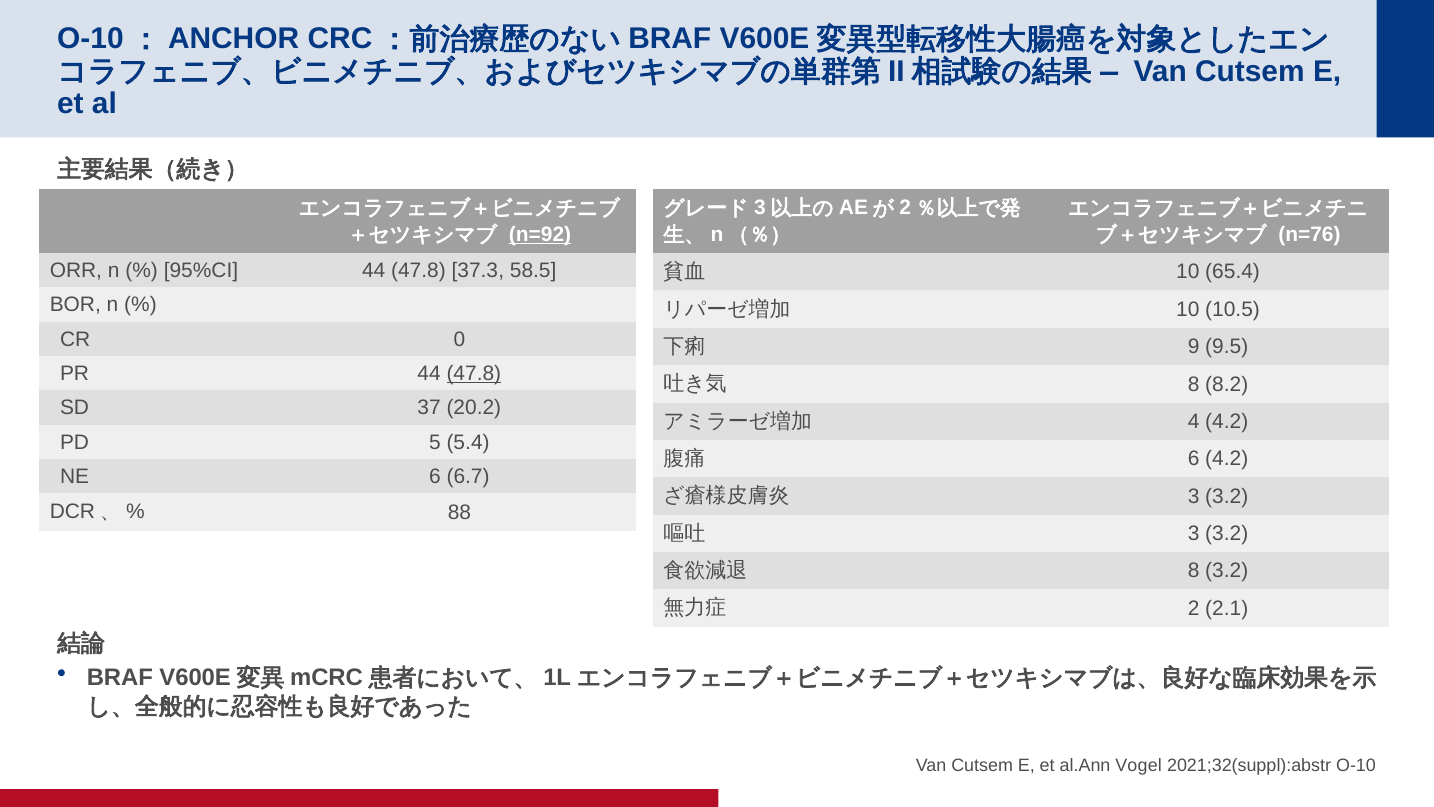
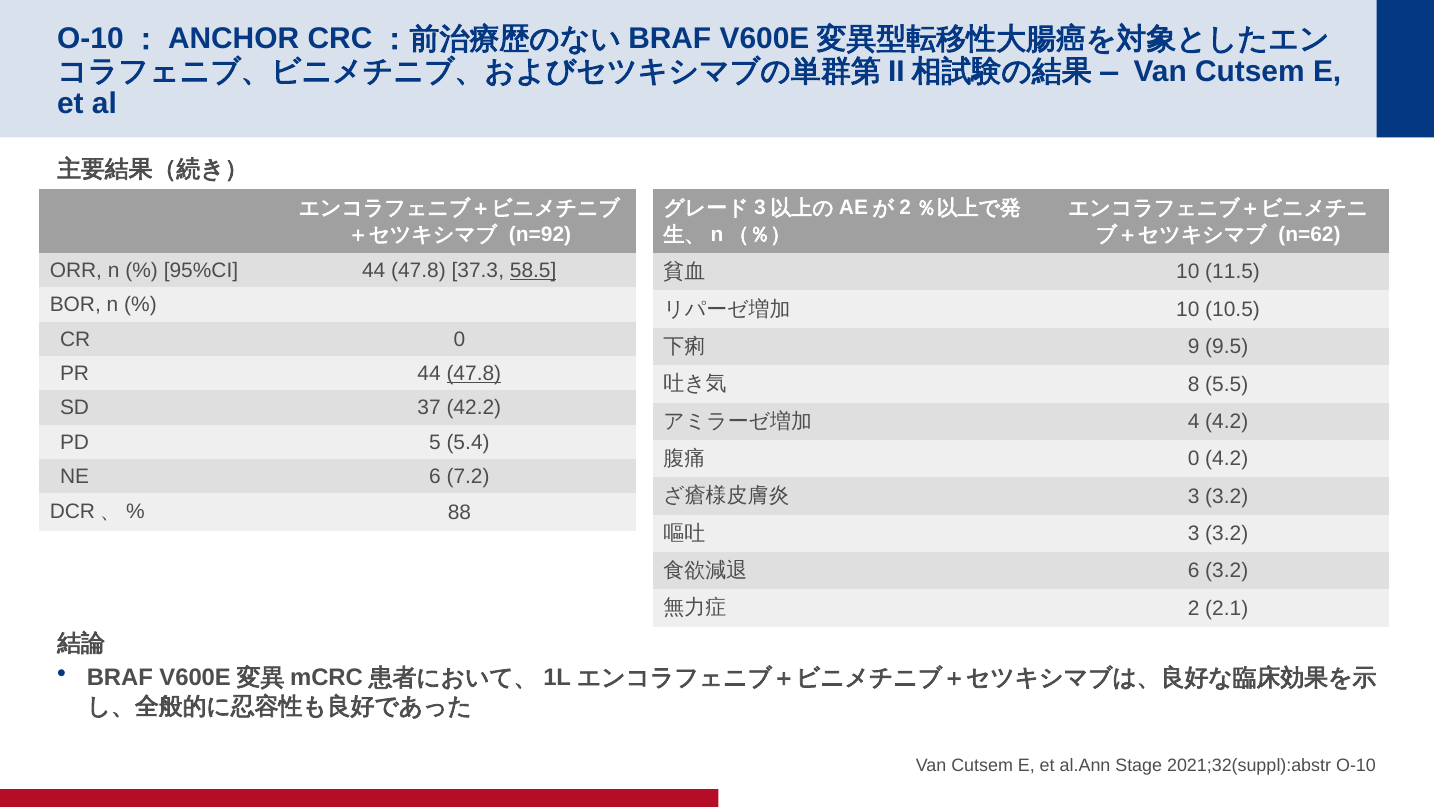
n=92 underline: present -> none (540, 234)
n=76: n=76 -> n=62 (1310, 234)
58.5 underline: none -> present (533, 270)
65.4: 65.4 -> 11.5 (1233, 272)
8.2: 8.2 -> 5.5 (1227, 384)
20.2: 20.2 -> 42.2 (474, 408)
6: 6 -> 0 (1194, 459)
6.7: 6.7 -> 7.2 (468, 476)
8: 8 -> 6 (1194, 571)
Vogel: Vogel -> Stage (1139, 765)
